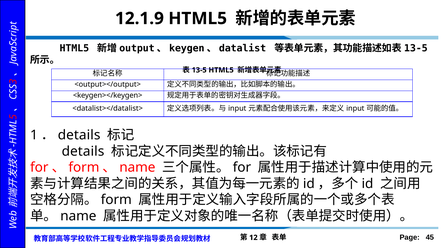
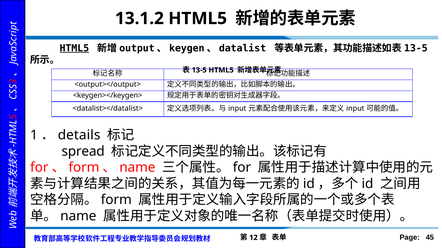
12.1.9: 12.1.9 -> 13.1.2 (139, 18)
HTML5 underline: none -> present (74, 48)
details: details -> spread (83, 152)
